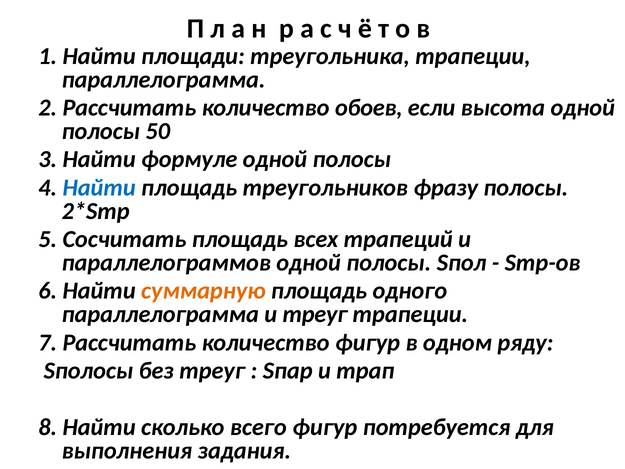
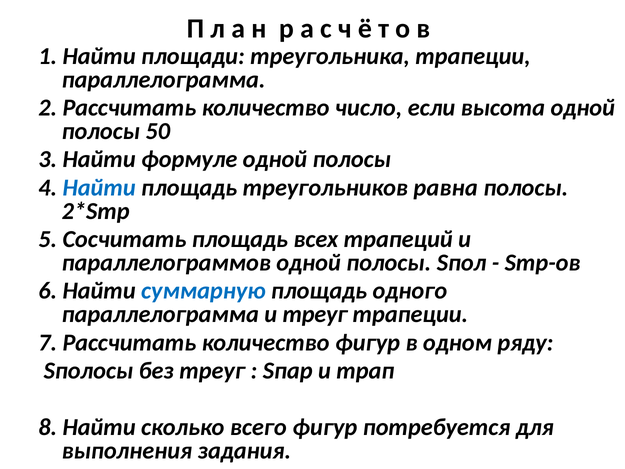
обоев: обоев -> число (369, 108)
фразу: фразу -> равна (446, 188)
суммарную colour: orange -> blue (203, 291)
